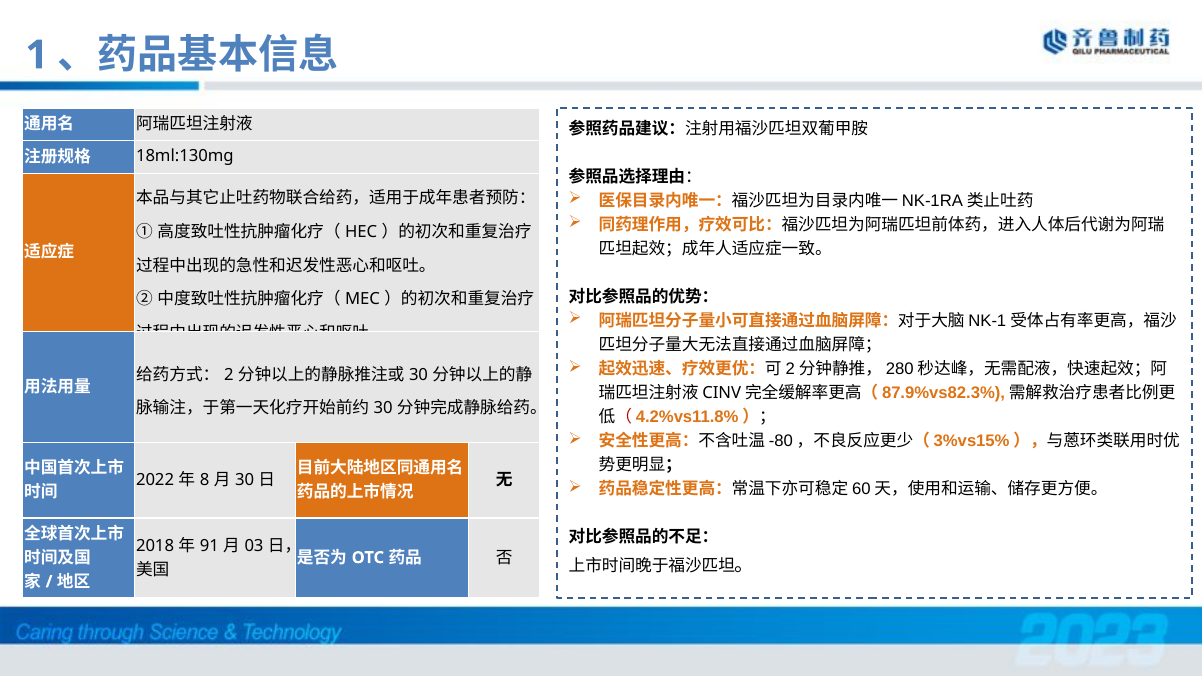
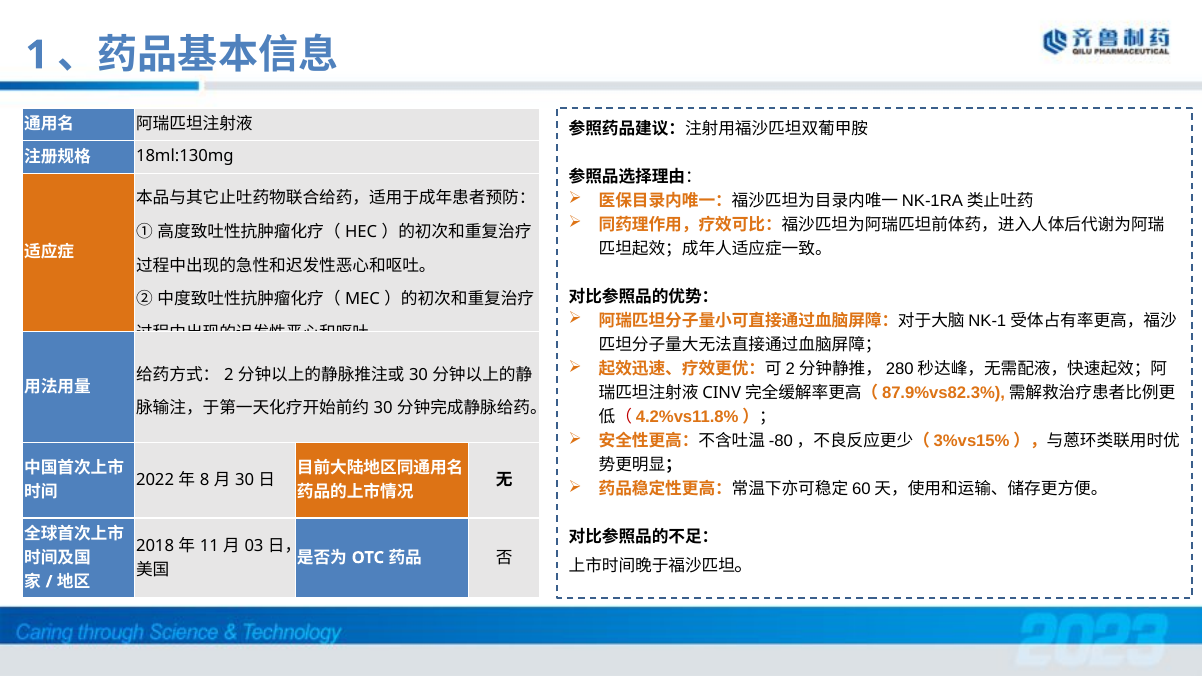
91: 91 -> 11 (209, 546)
